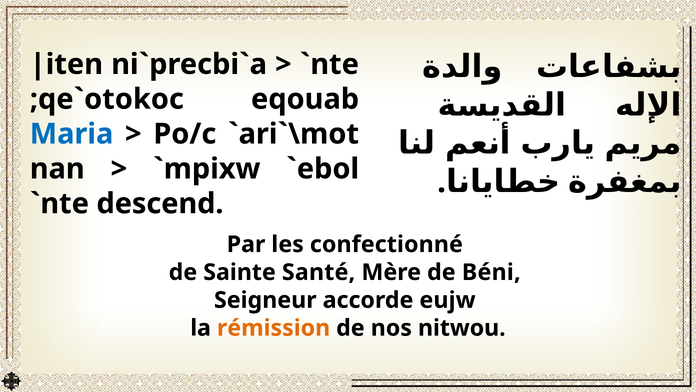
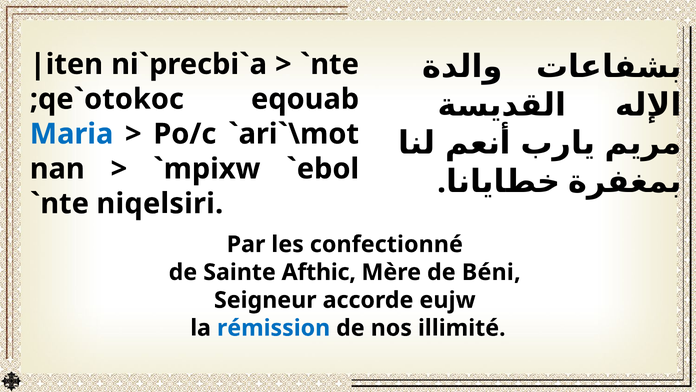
descend: descend -> niqelsiri (160, 203)
Santé: Santé -> Afthic (319, 272)
rémission colour: orange -> blue (274, 328)
nitwou: nitwou -> illimité (462, 328)
